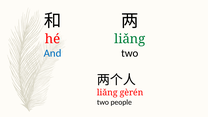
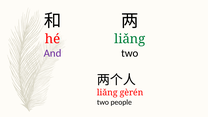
And colour: blue -> purple (53, 53)
